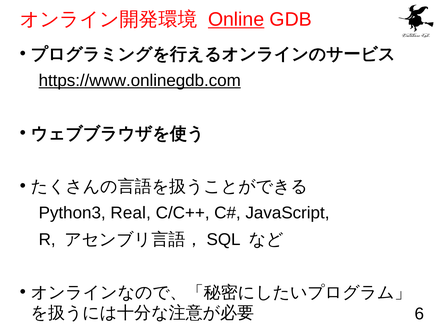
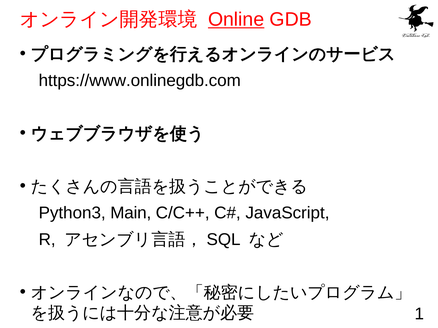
https://www.onlinegdb.com underline: present -> none (140, 81)
Real: Real -> Main (131, 213)
6: 6 -> 1 (419, 314)
